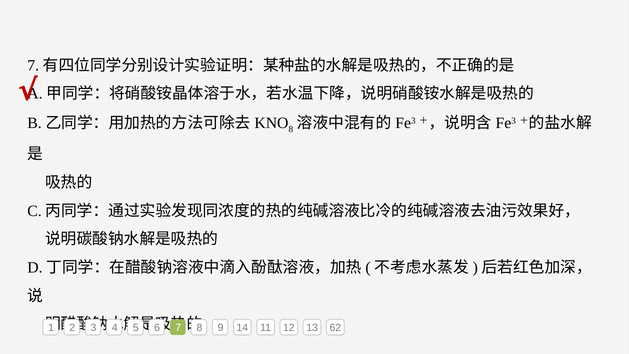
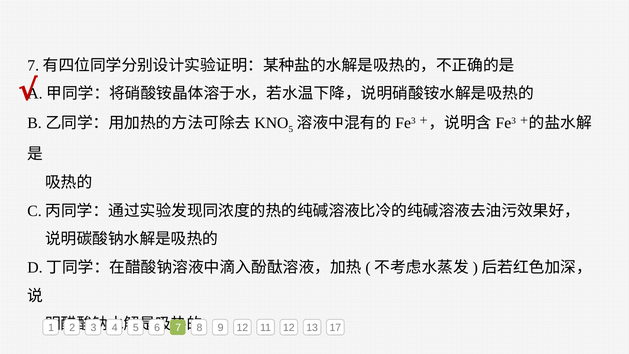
8: 8 -> 5 (291, 129)
9 14: 14 -> 12 (242, 328)
62: 62 -> 17 (335, 328)
